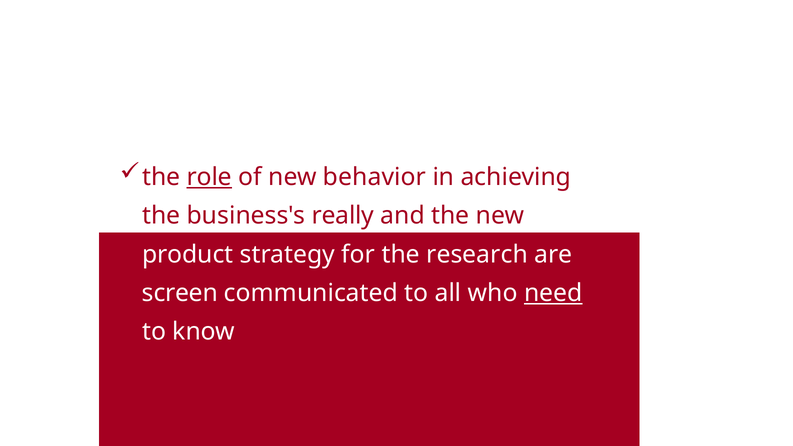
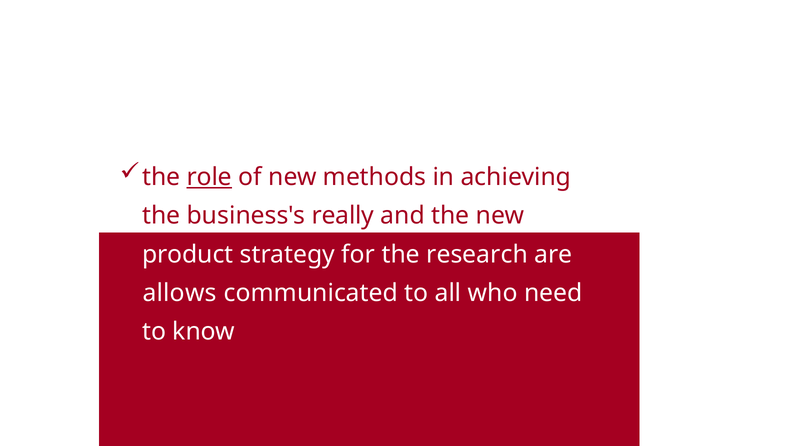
behavior: behavior -> methods (375, 177)
screen: screen -> allows (180, 293)
need underline: present -> none (553, 293)
